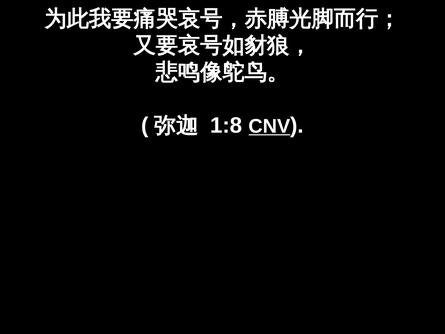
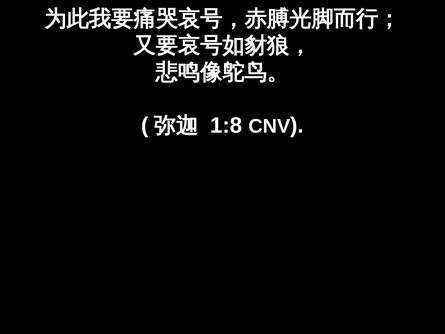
CNV underline: present -> none (269, 126)
